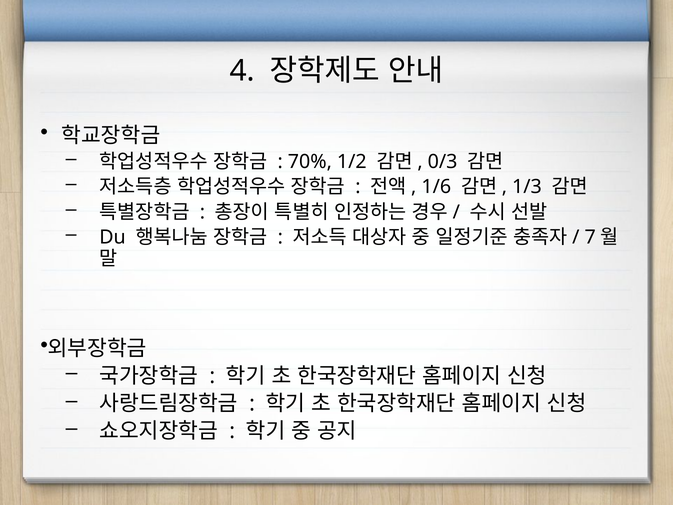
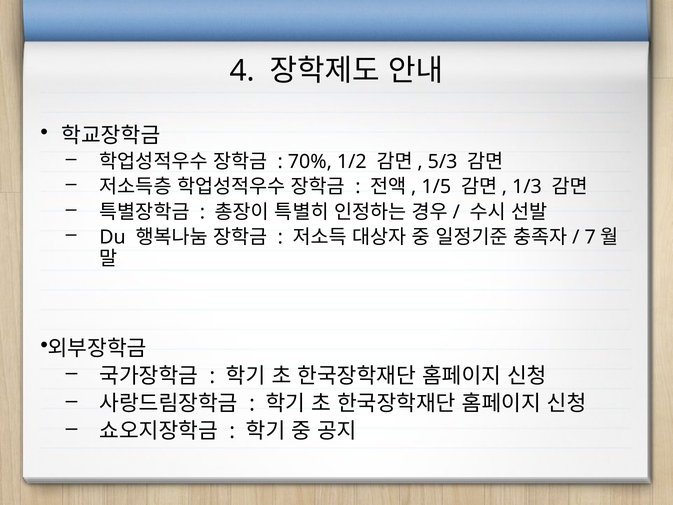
0/3: 0/3 -> 5/3 (443, 162)
1/6: 1/6 -> 1/5 (436, 187)
